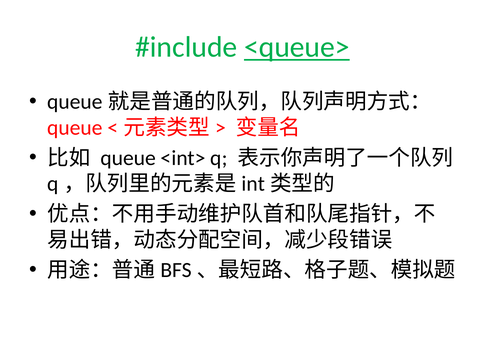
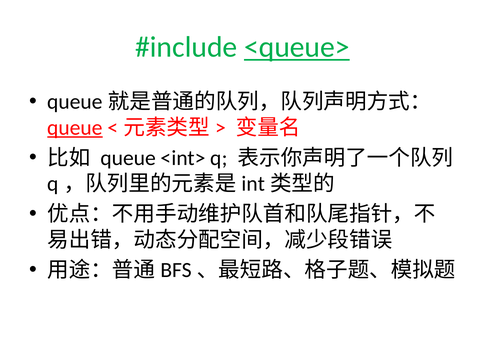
queue underline: none -> present (75, 128)
